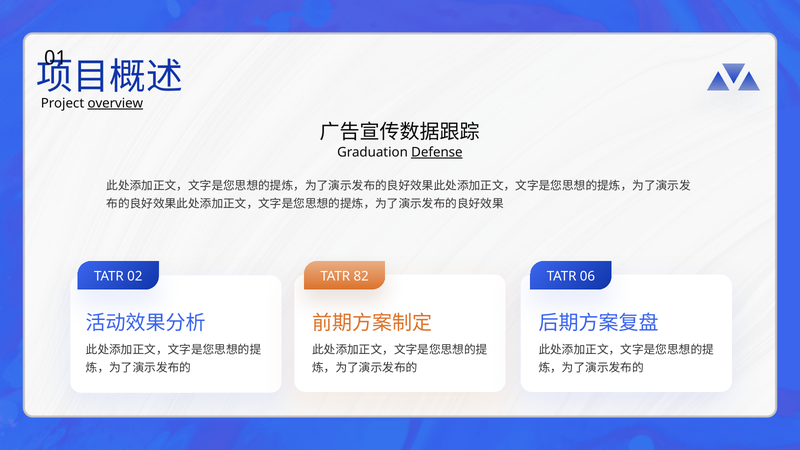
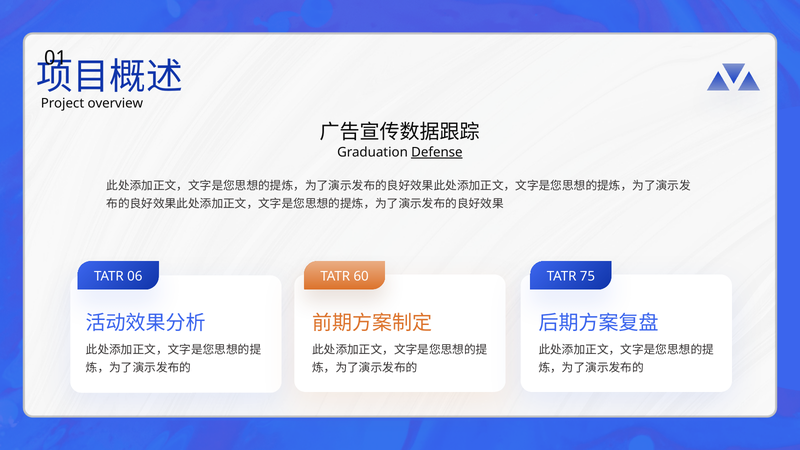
overview underline: present -> none (115, 103)
02: 02 -> 06 (135, 276)
82: 82 -> 60 (361, 276)
06: 06 -> 75 (587, 276)
